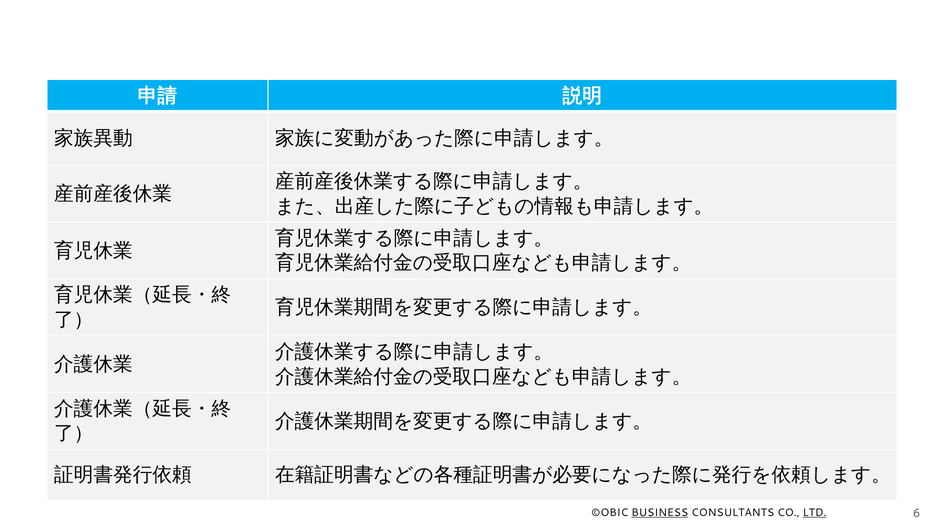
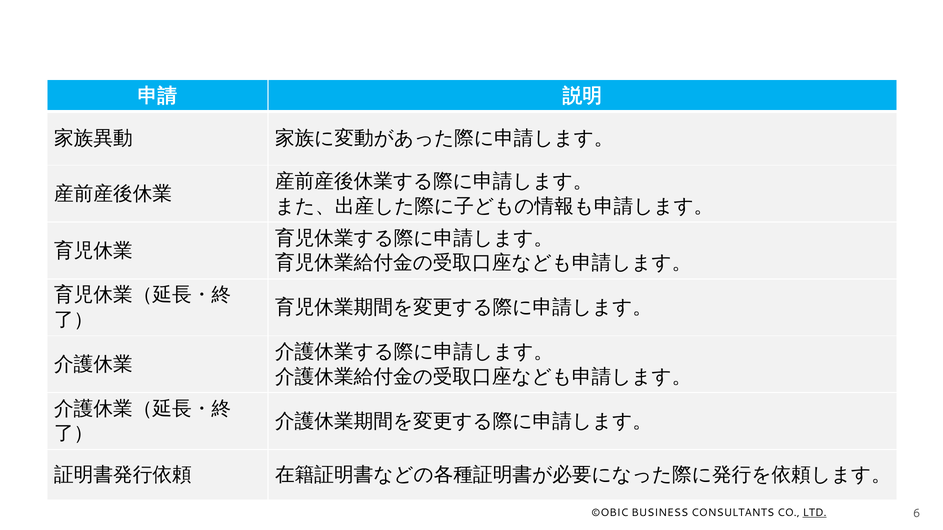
BUSINESS underline: present -> none (660, 513)
